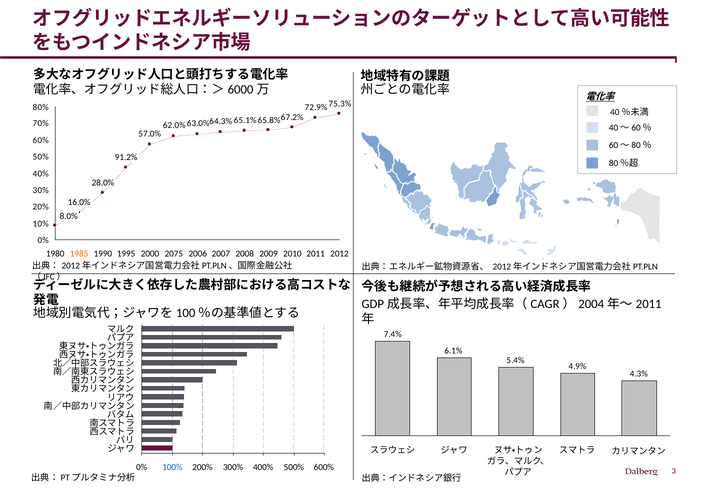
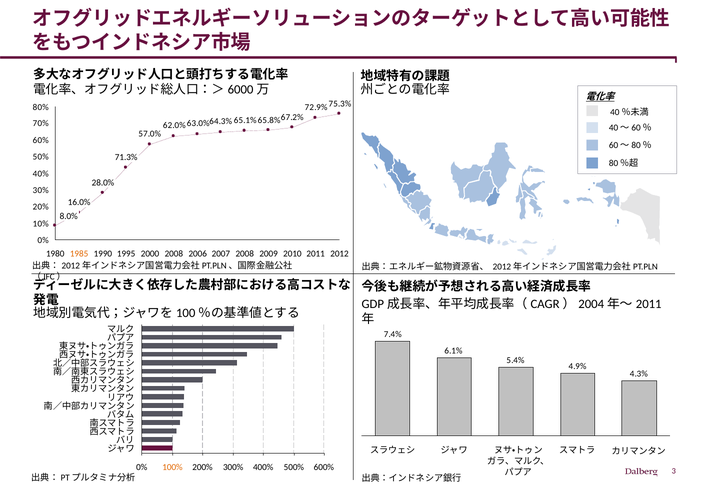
91.2%: 91.2% -> 71.3% (126, 157)
2075: 2075 -> 2008 (174, 254)
100% colour: blue -> orange (172, 467)
